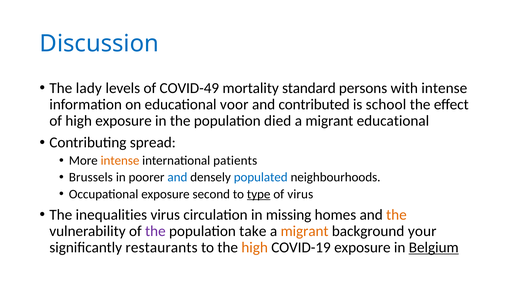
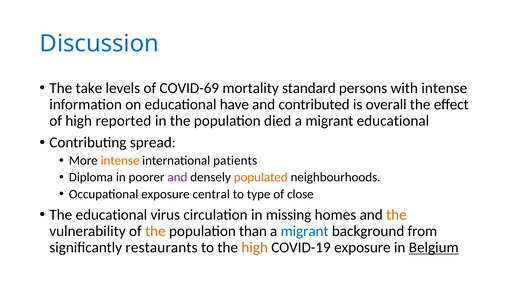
lady: lady -> take (89, 88)
COVID-49: COVID-49 -> COVID-69 (189, 88)
voor: voor -> have (234, 104)
school: school -> overall (386, 104)
high exposure: exposure -> reported (123, 121)
Brussels: Brussels -> Diploma (91, 177)
and colour: blue -> purple (177, 177)
populated colour: blue -> orange (261, 177)
second: second -> central (211, 194)
type underline: present -> none (259, 194)
of virus: virus -> close (300, 194)
The inequalities: inequalities -> educational (111, 214)
the colour: purple -> orange (155, 231)
take: take -> than (253, 231)
migrant colour: orange -> blue (305, 231)
your: your -> from (422, 231)
